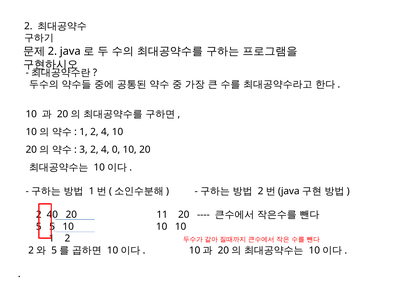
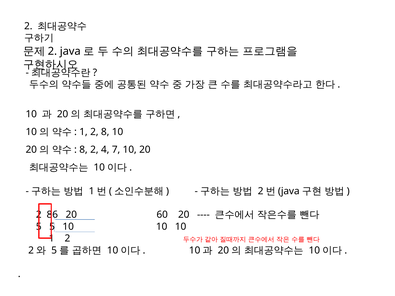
1 2 4: 4 -> 8 (105, 132)
3: 3 -> 8 (83, 150)
0: 0 -> 7 (116, 150)
40: 40 -> 86 (52, 215)
11: 11 -> 60 (162, 215)
